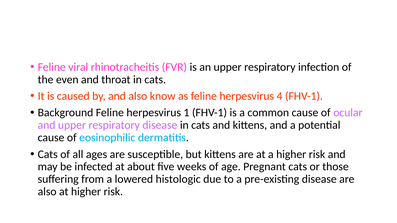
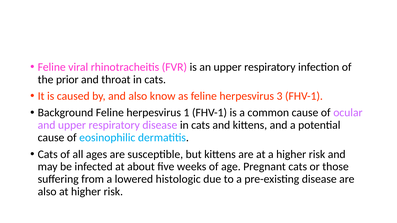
even: even -> prior (67, 80)
4: 4 -> 3 (280, 96)
